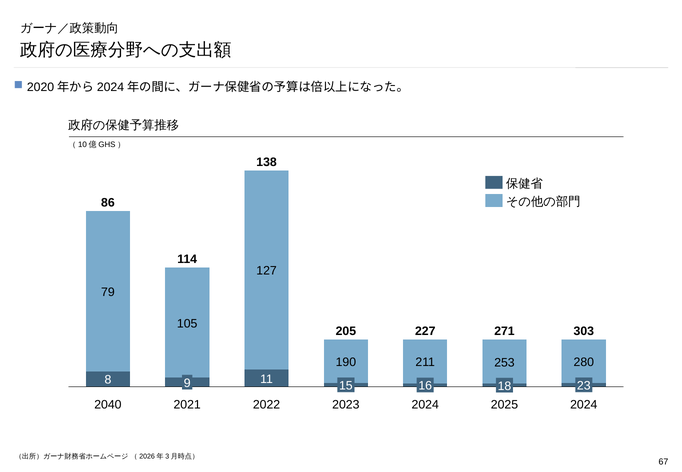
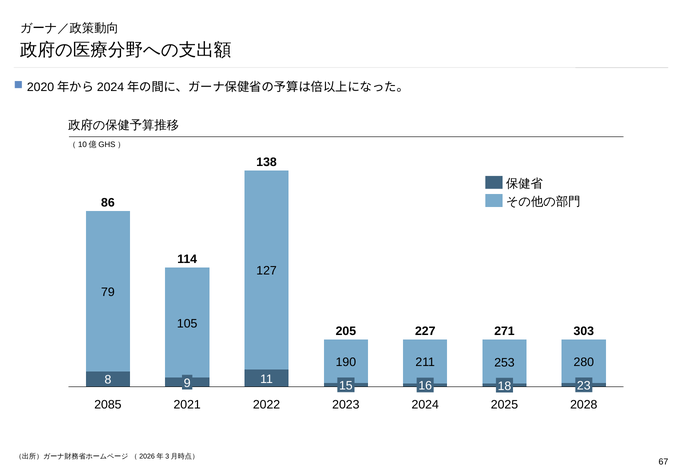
2040: 2040 -> 2085 (108, 405)
2025 2024: 2024 -> 2028 (584, 405)
